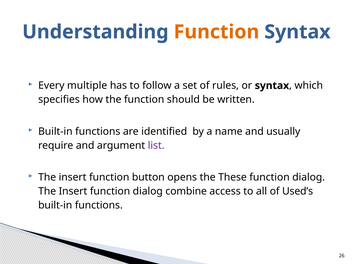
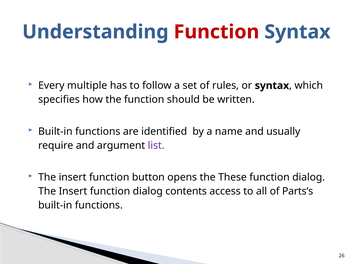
Function colour: orange -> red (216, 32)
combine: combine -> contents (186, 192)
Used’s: Used’s -> Parts’s (298, 192)
